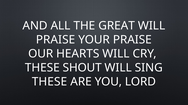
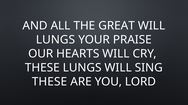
PRAISE: PRAISE -> LUNGS (56, 40)
THESE SHOUT: SHOUT -> LUNGS (82, 68)
